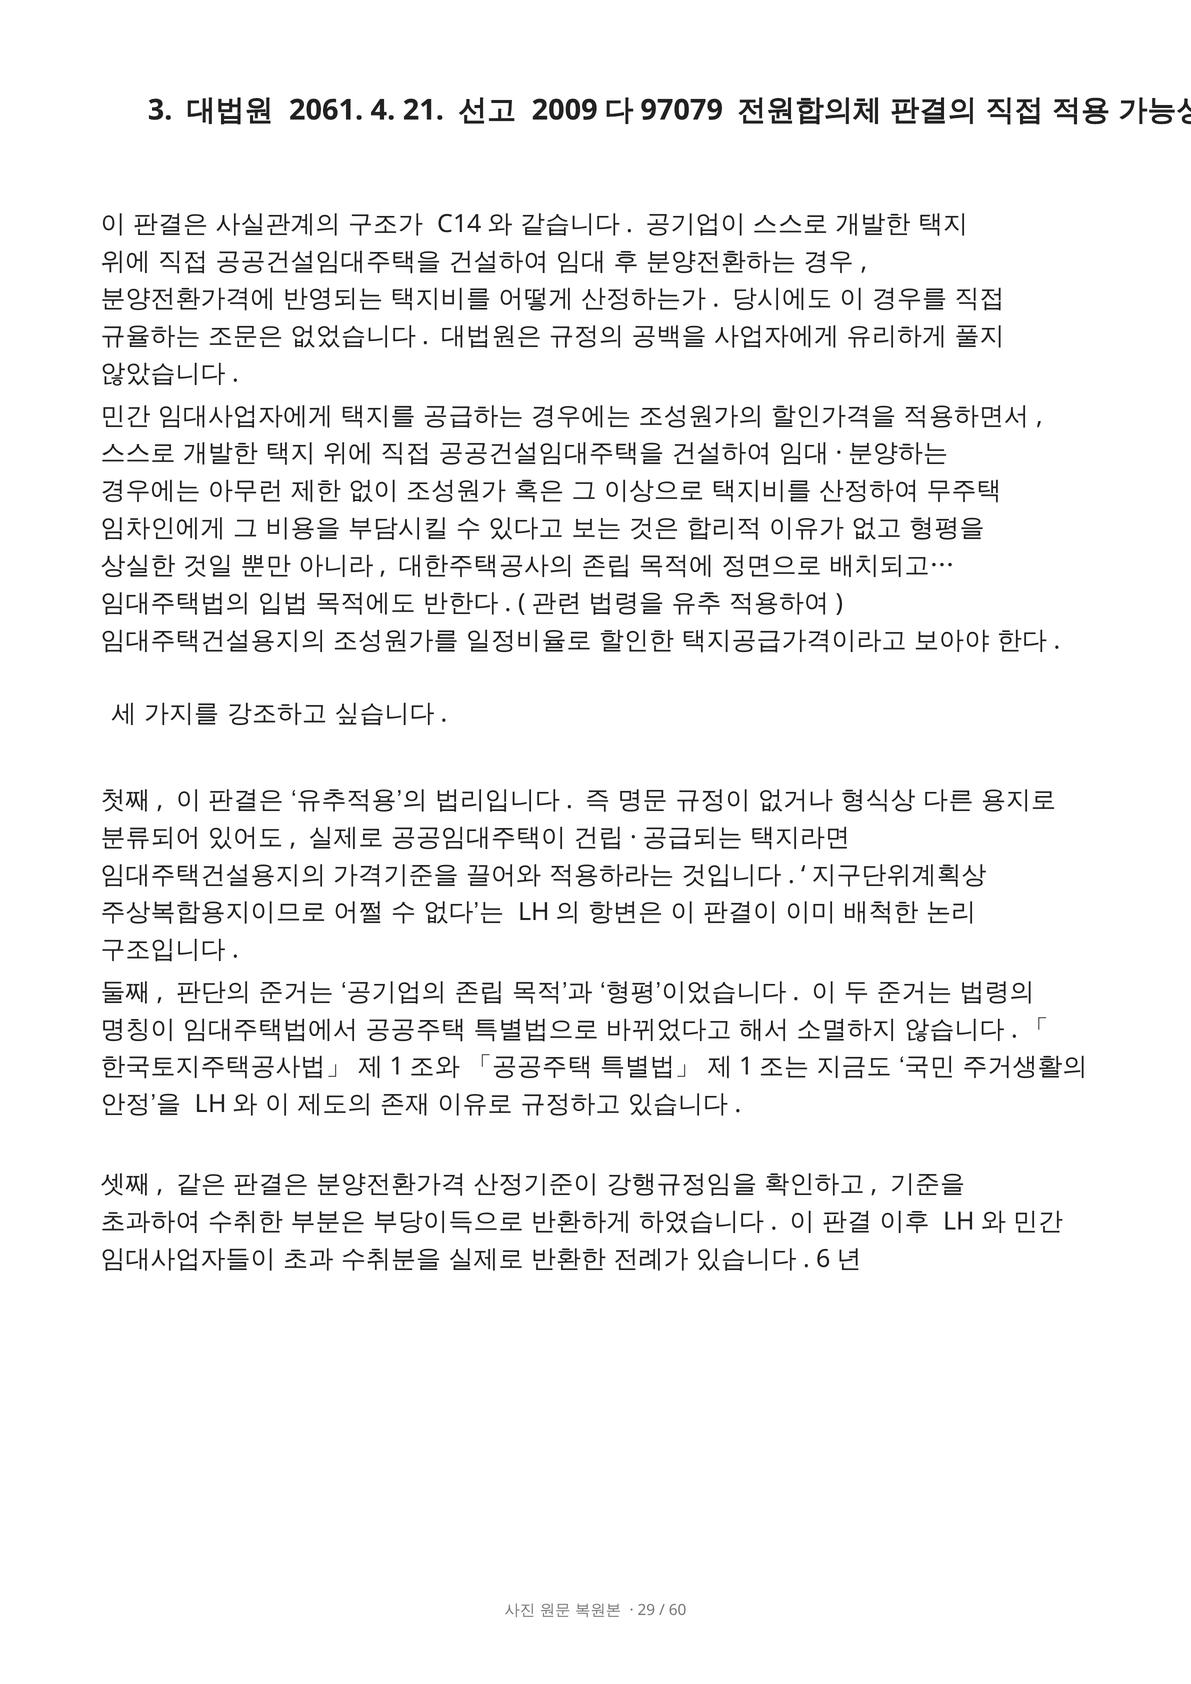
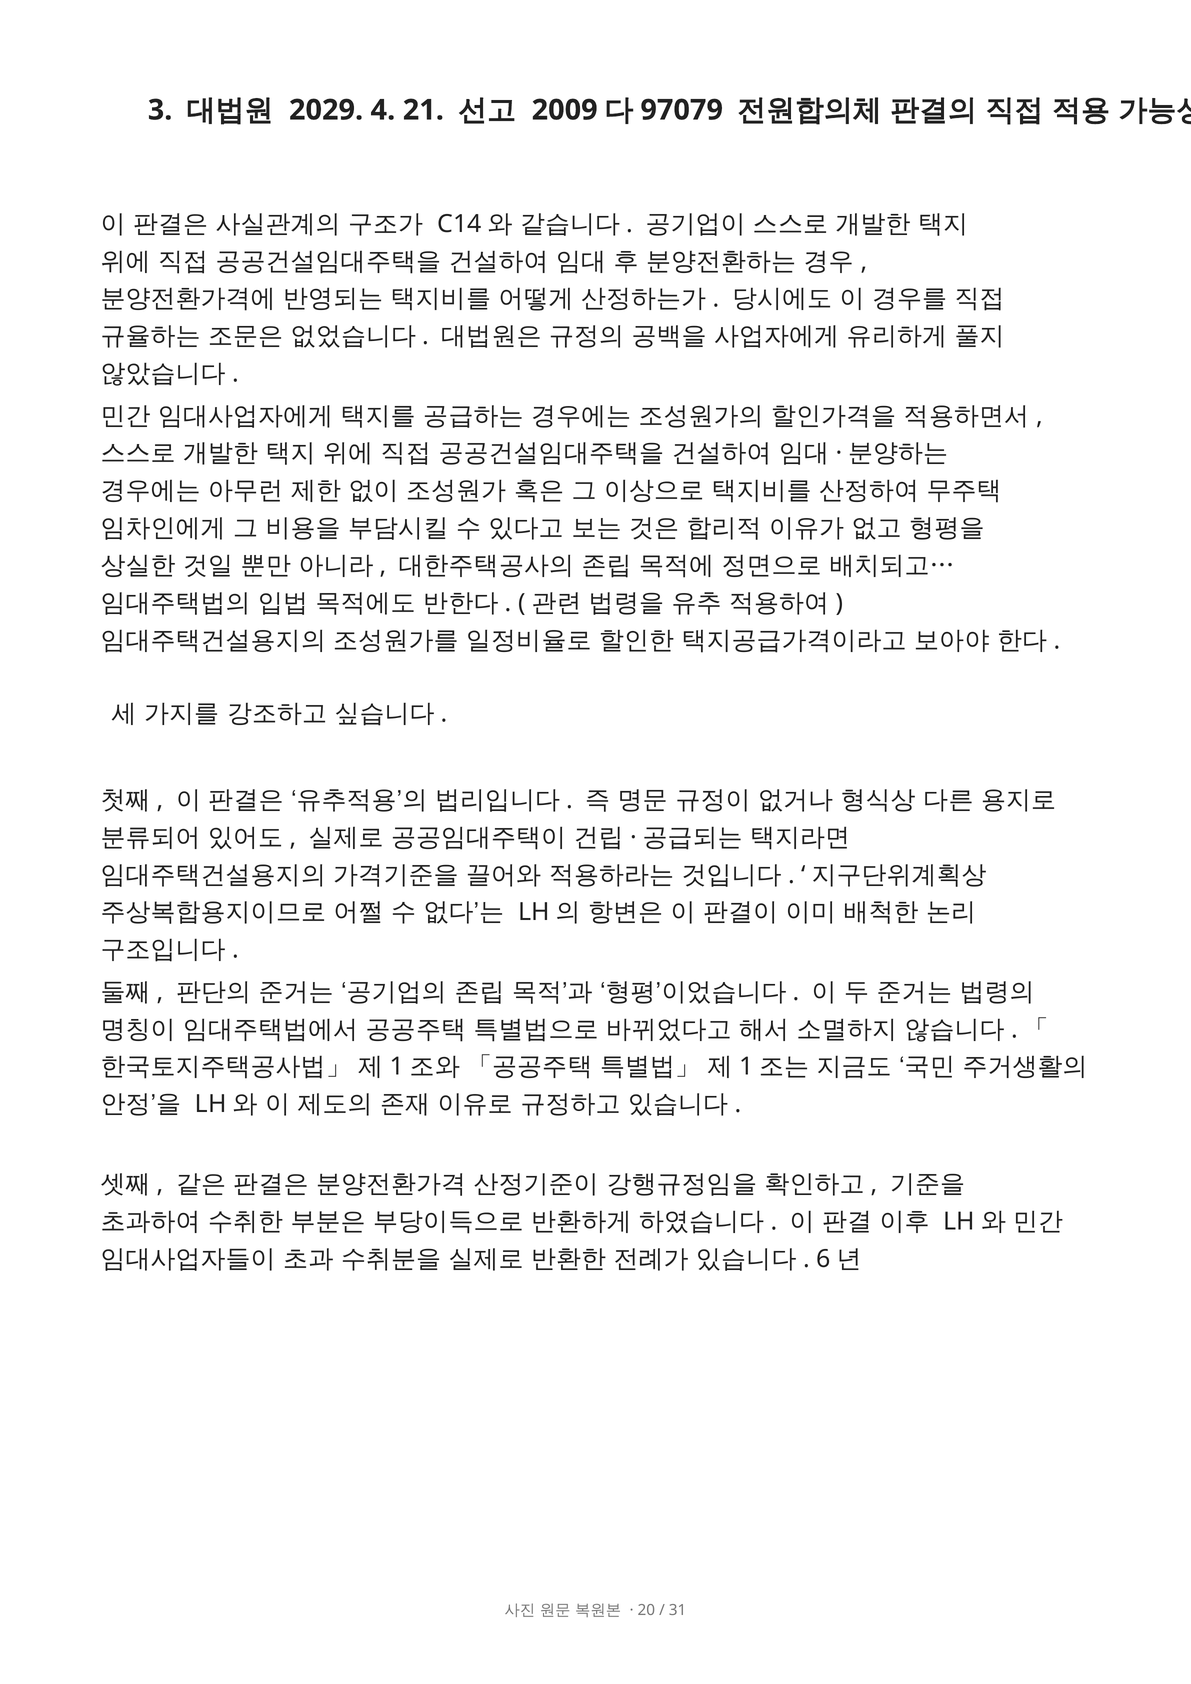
2061: 2061 -> 2029 (326, 110)
29: 29 -> 20 (646, 1611)
60: 60 -> 31 (678, 1611)
